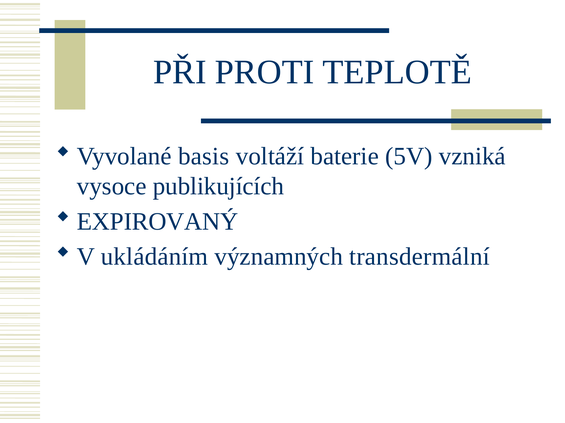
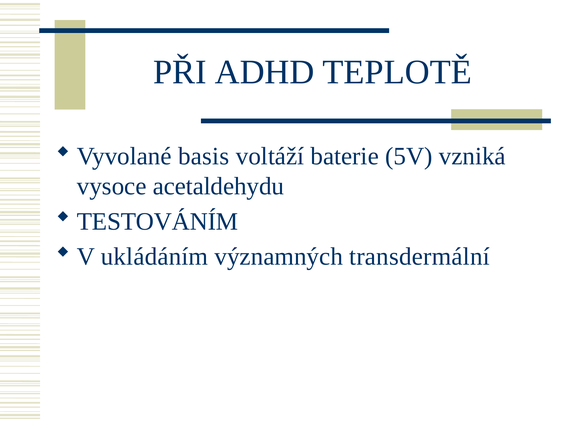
PROTI: PROTI -> ADHD (265, 72)
publikujících: publikujících -> acetaldehydu (218, 187)
EXPIROVANÝ: EXPIROVANÝ -> TESTOVÁNÍM (158, 222)
